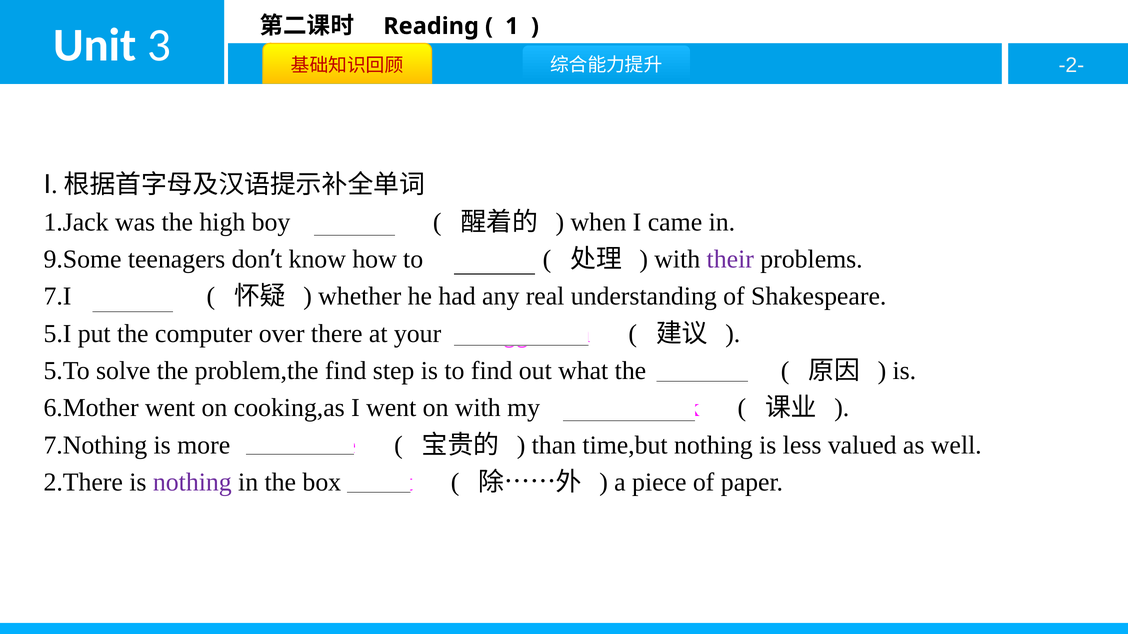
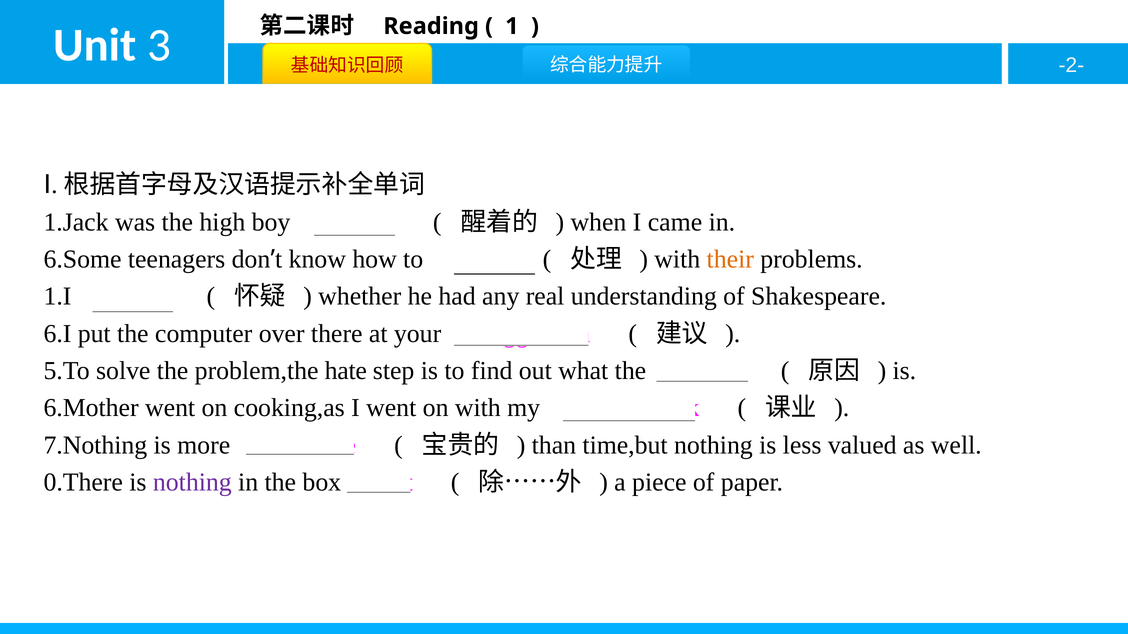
9.Some: 9.Some -> 6.Some (83, 259)
their colour: purple -> orange (730, 259)
7.I: 7.I -> 1.I (57, 297)
5.I: 5.I -> 6.I (57, 334)
problem,the find: find -> hate (346, 371)
2.There: 2.There -> 0.There (83, 483)
